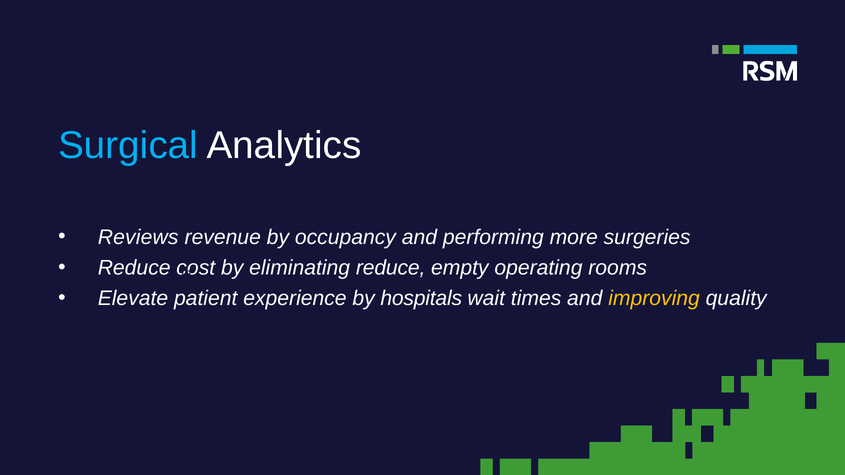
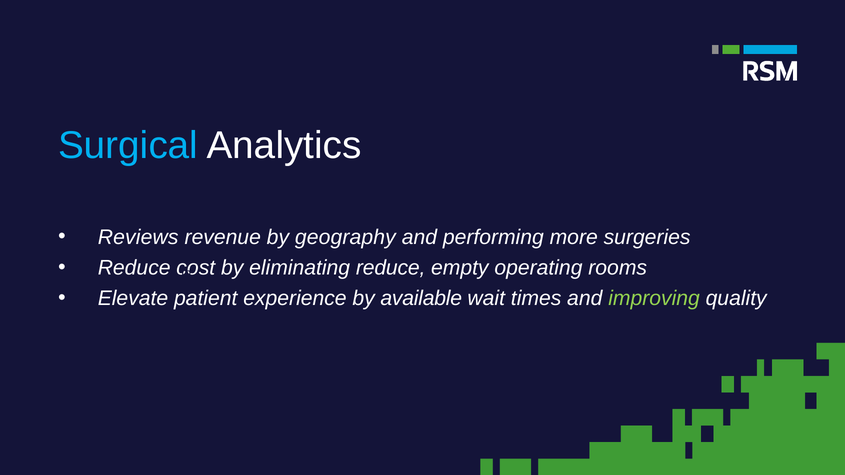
occupancy: occupancy -> geography (345, 237)
hospitals: hospitals -> available (421, 299)
improving colour: yellow -> light green (654, 299)
